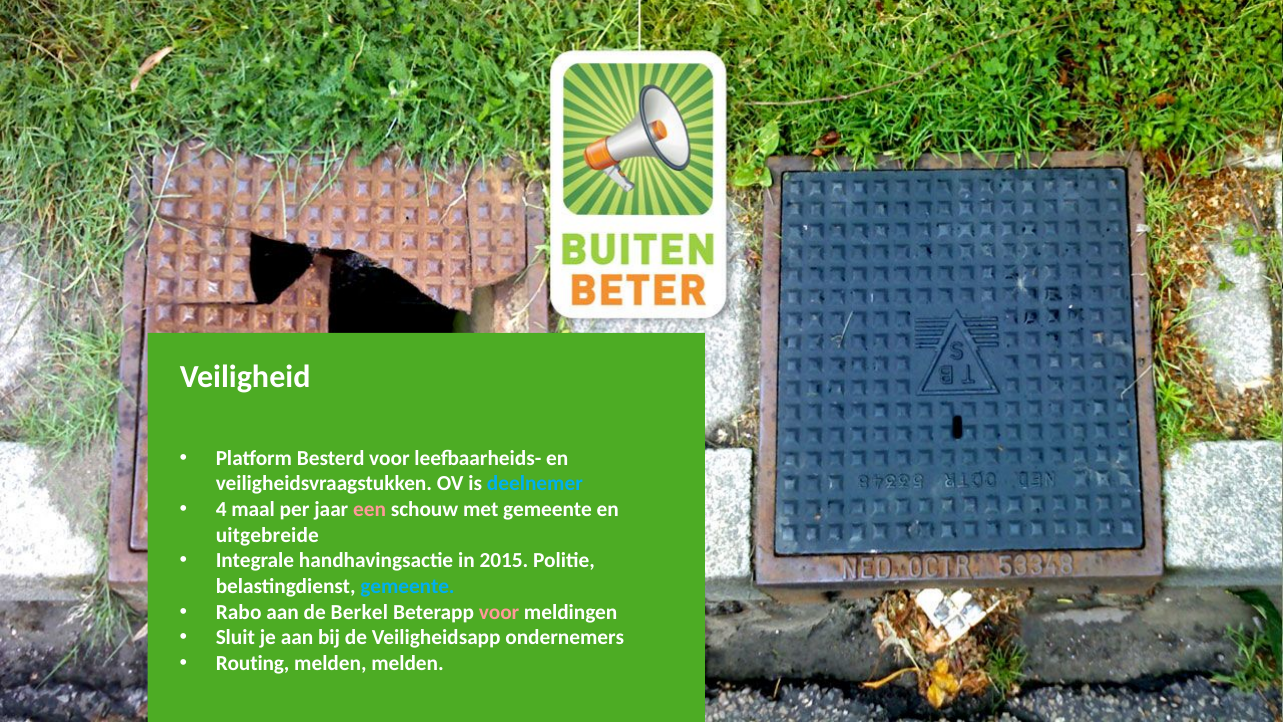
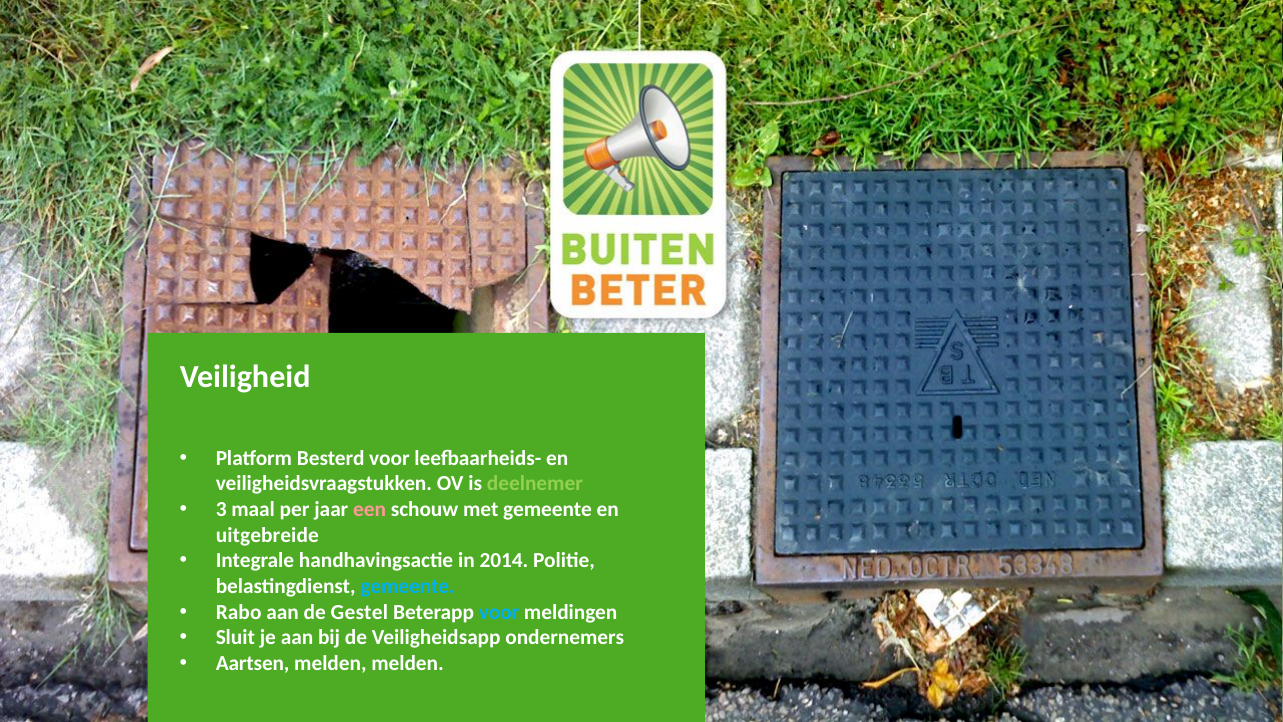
deelnemer colour: light blue -> light green (535, 484)
4: 4 -> 3 (221, 509)
2015: 2015 -> 2014 (504, 561)
Berkel: Berkel -> Gestel (359, 612)
voor colour: pink -> light blue (499, 612)
Routing: Routing -> Aartsen (253, 663)
